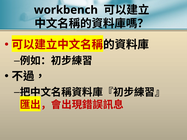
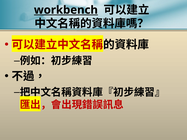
workbench underline: none -> present (66, 10)
